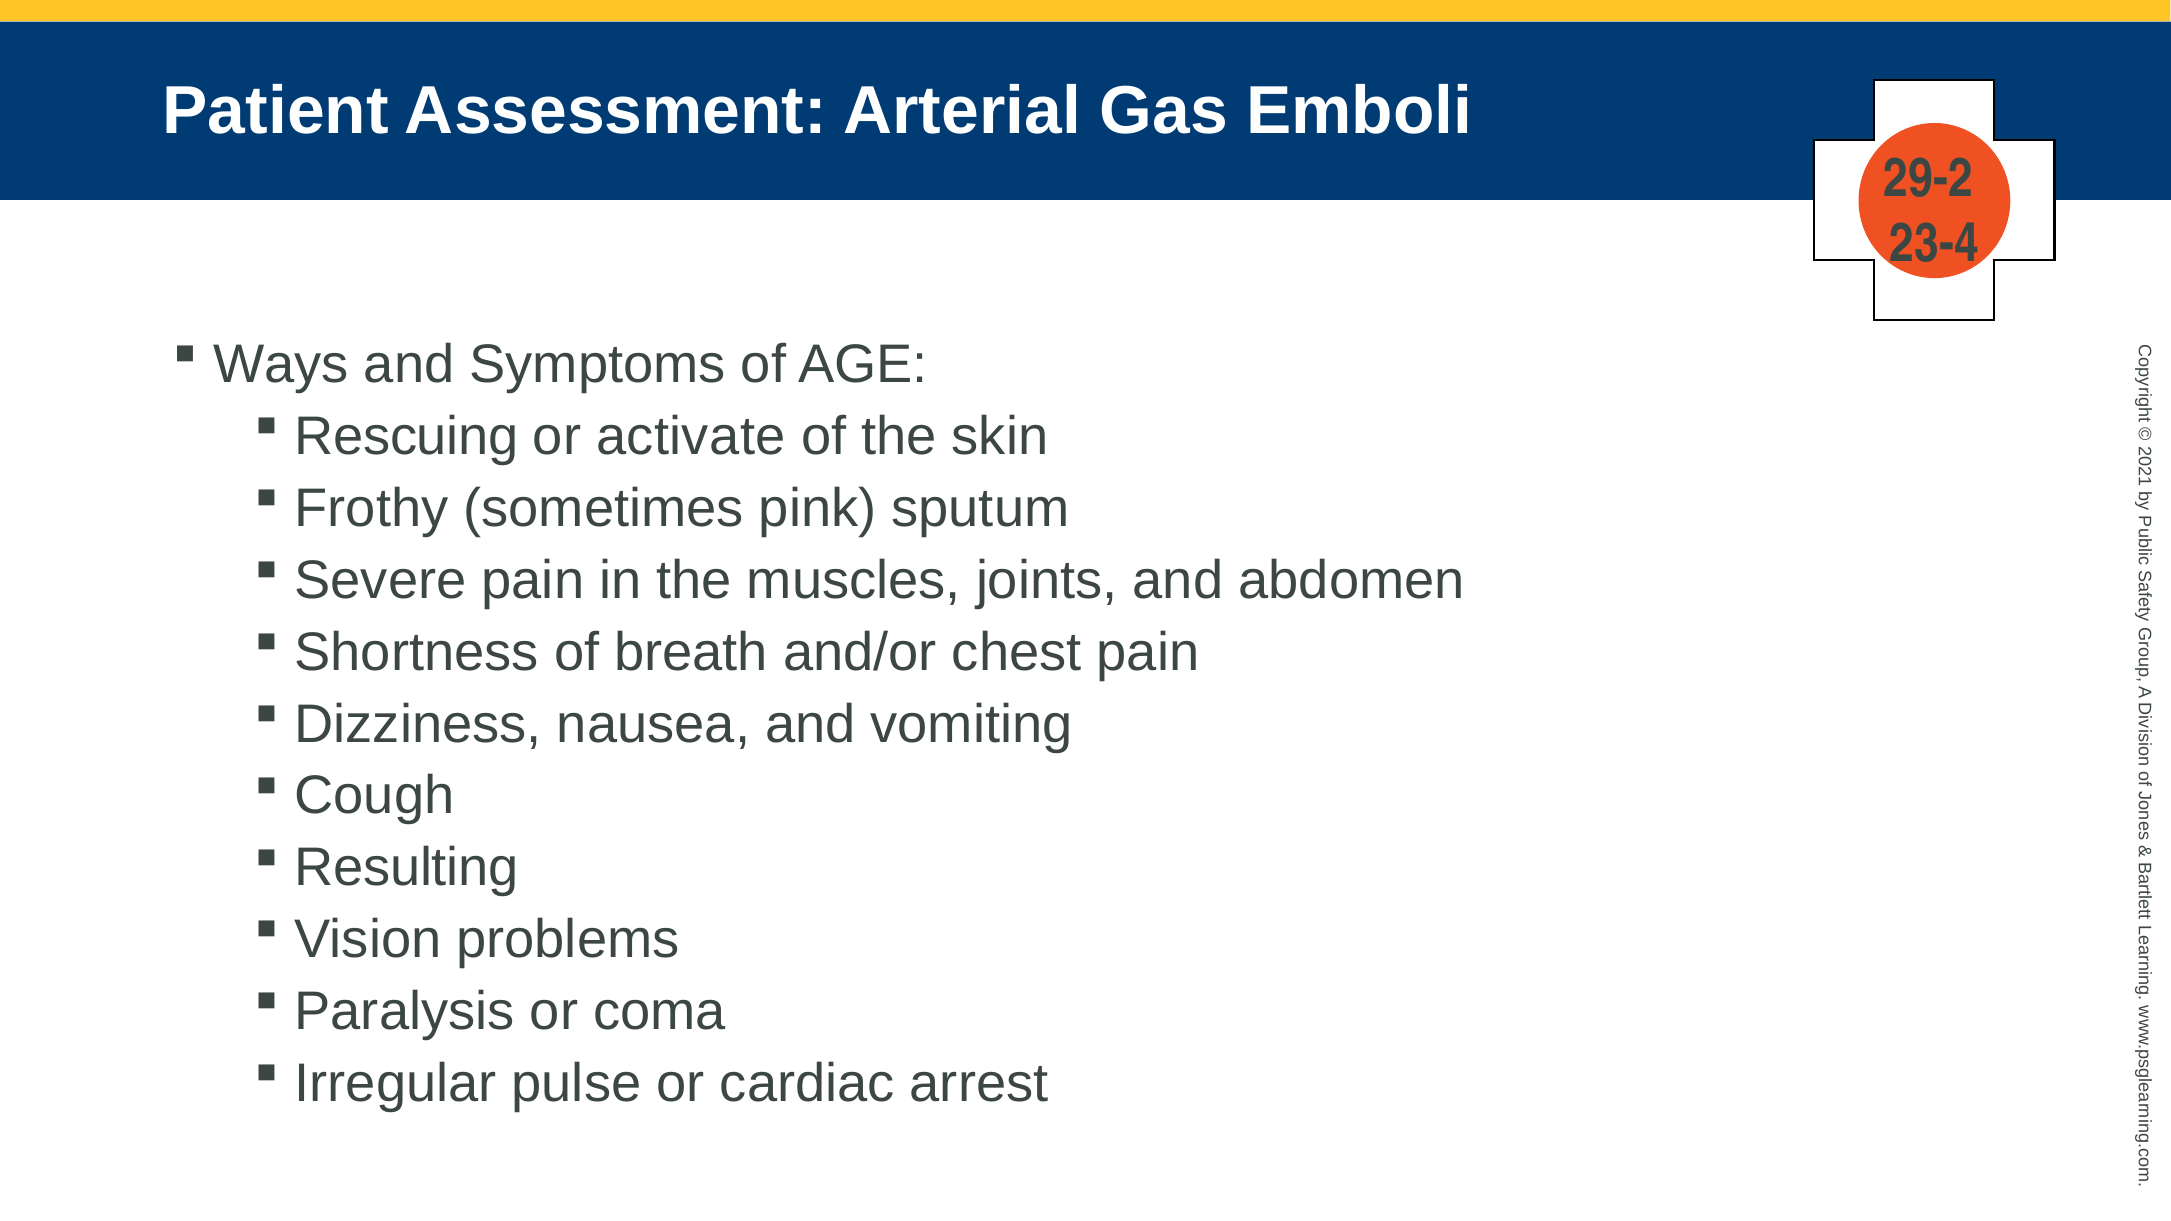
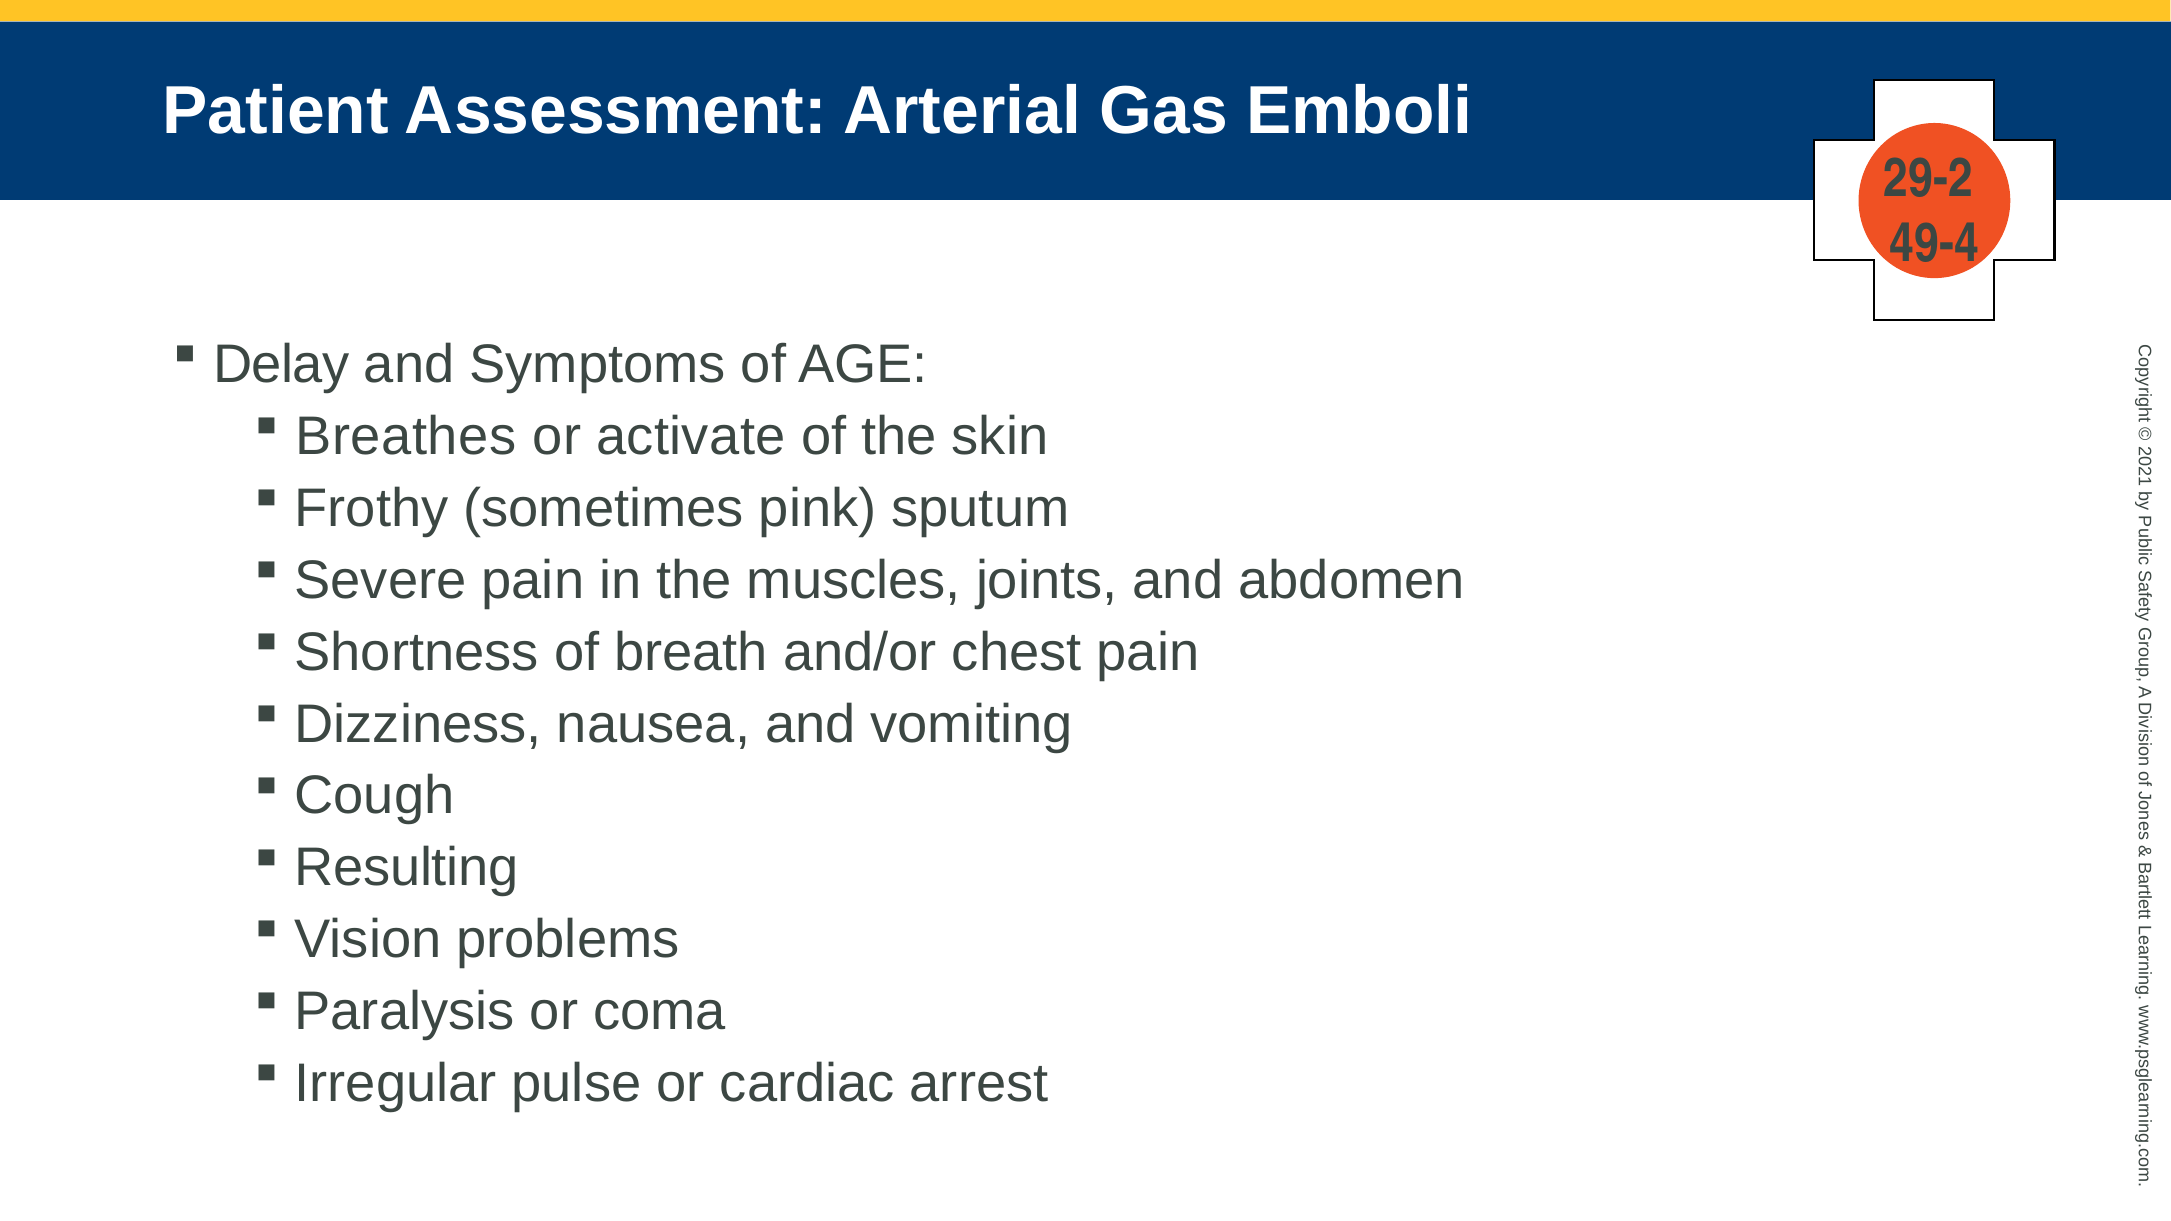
23-4: 23-4 -> 49-4 (1934, 244)
Ways: Ways -> Delay (281, 365)
Rescuing: Rescuing -> Breathes (406, 437)
